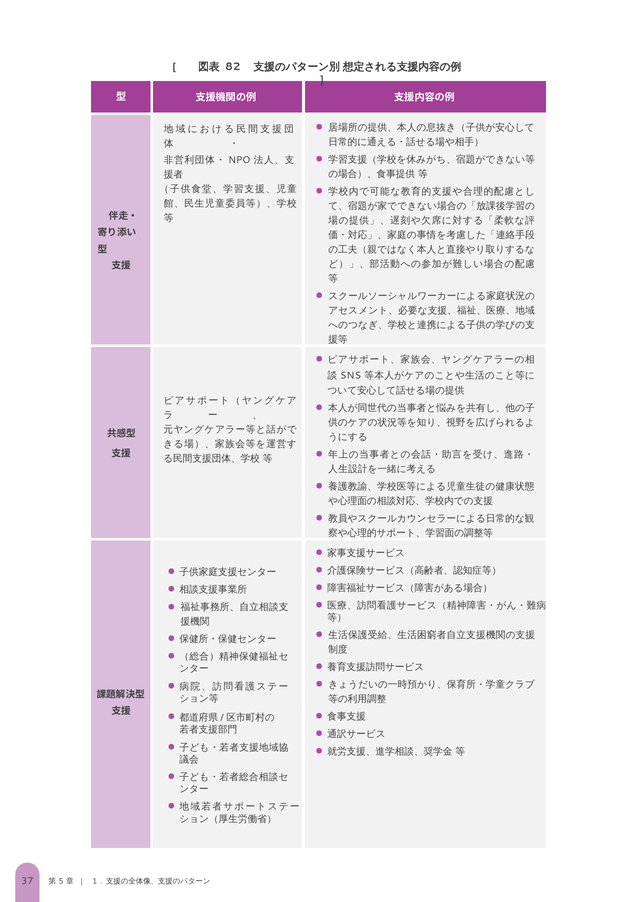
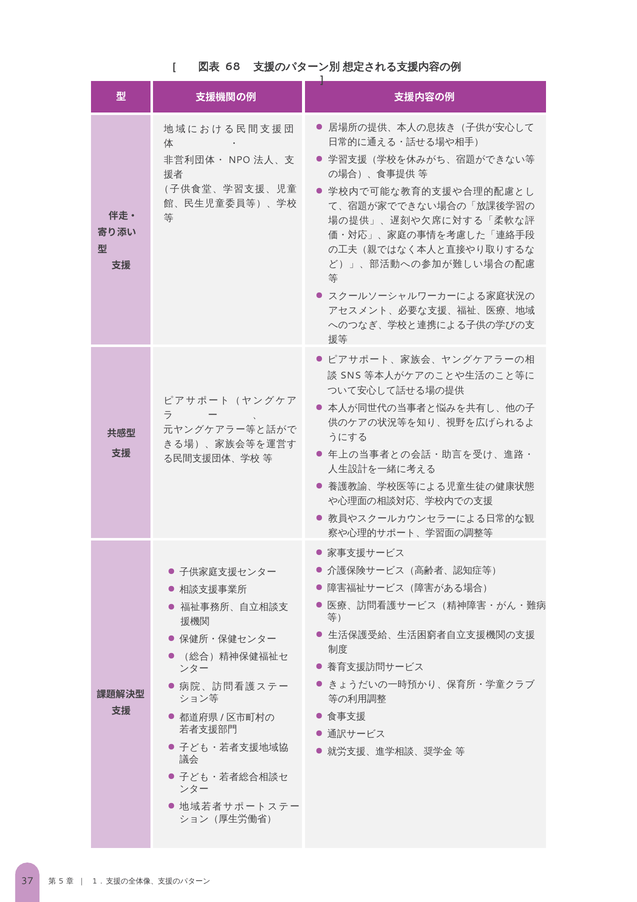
82: 82 -> 68 (233, 67)
